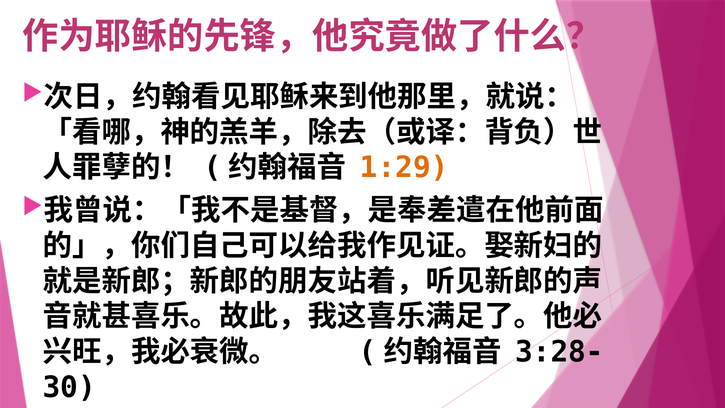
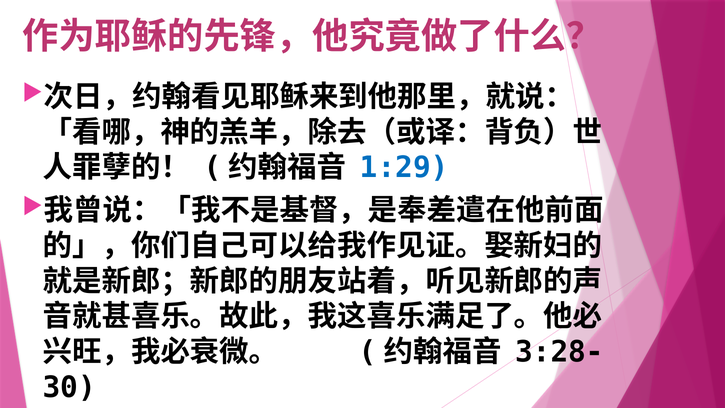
1:29 colour: orange -> blue (404, 168)
